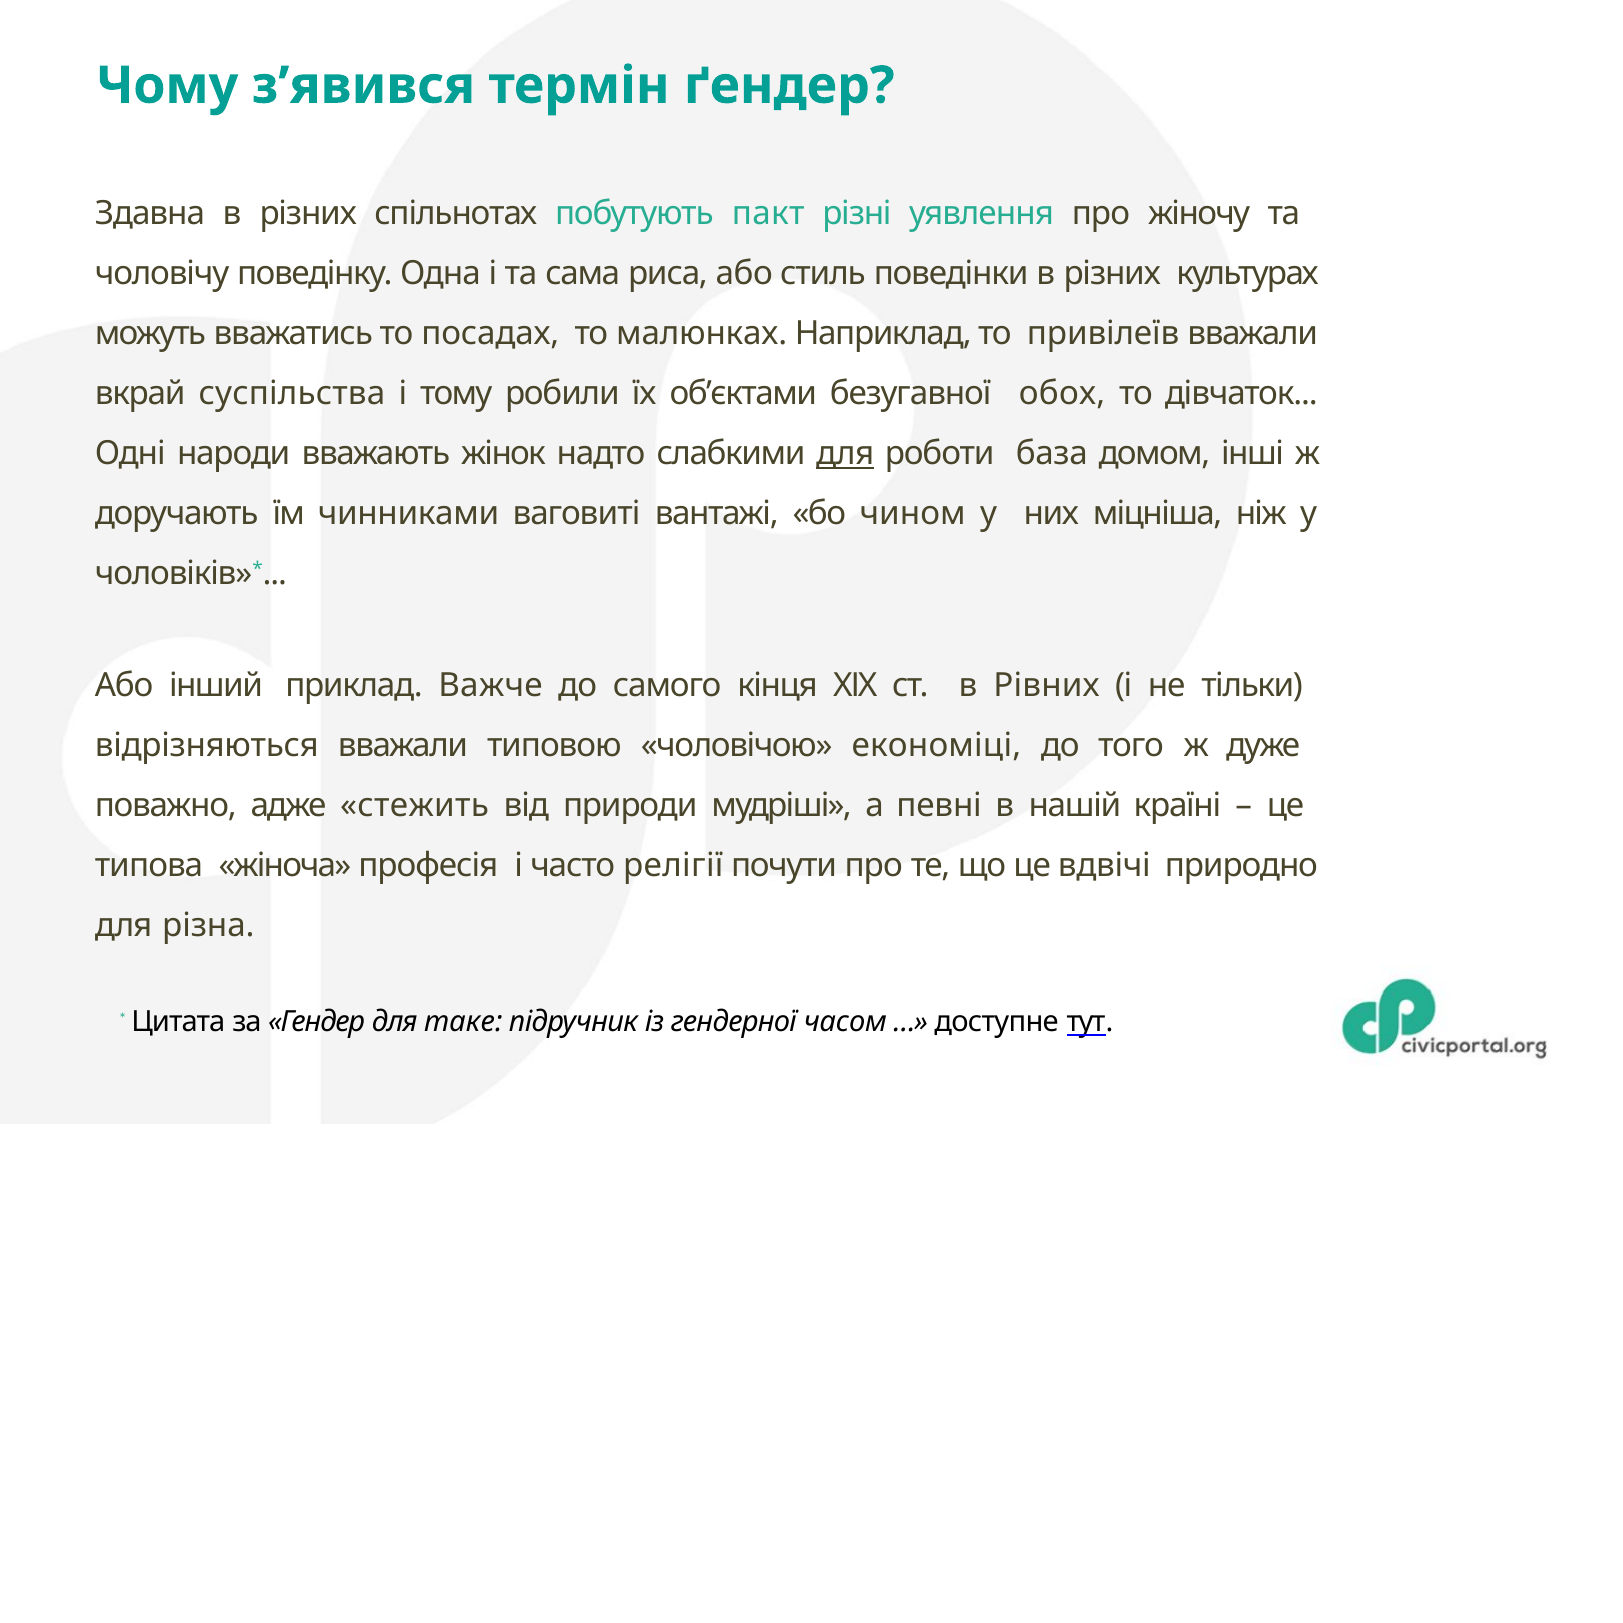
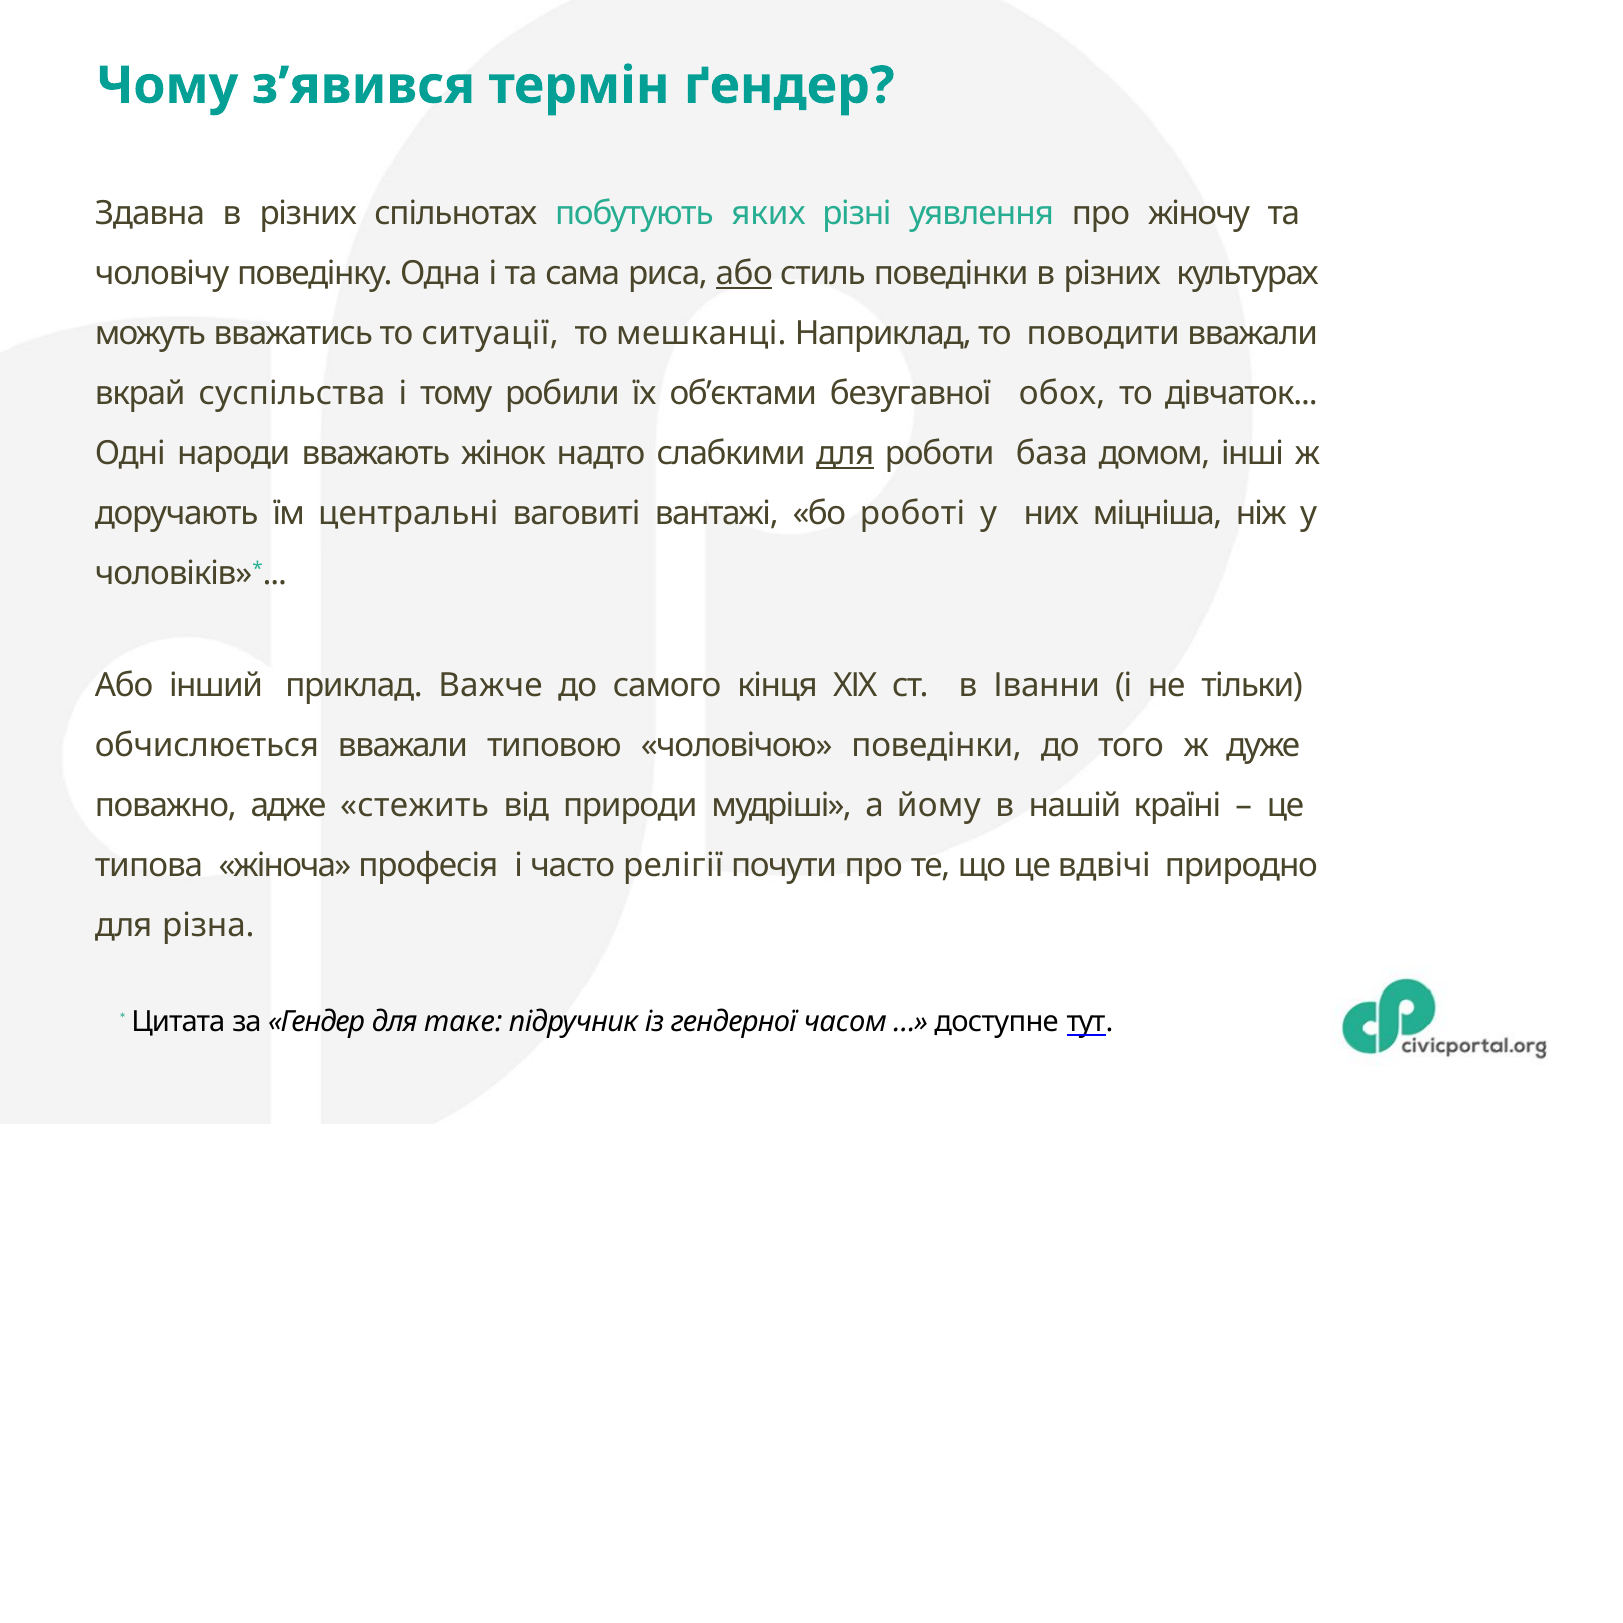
пакт: пакт -> яких (768, 214)
або underline: none -> present (744, 274)
посадах: посадах -> ситуації (490, 334)
малюнках: малюнках -> мешканці (701, 334)
привілеїв: привілеїв -> поводити (1103, 334)
чинниками: чинниками -> центральні (408, 513)
чином: чином -> роботі (913, 513)
Рівних: Рівних -> Іванни (1047, 686)
відрізняються: відрізняються -> обчислюється (207, 746)
чоловічою економіці: економіці -> поведінки (937, 746)
певні: певні -> йому (939, 806)
